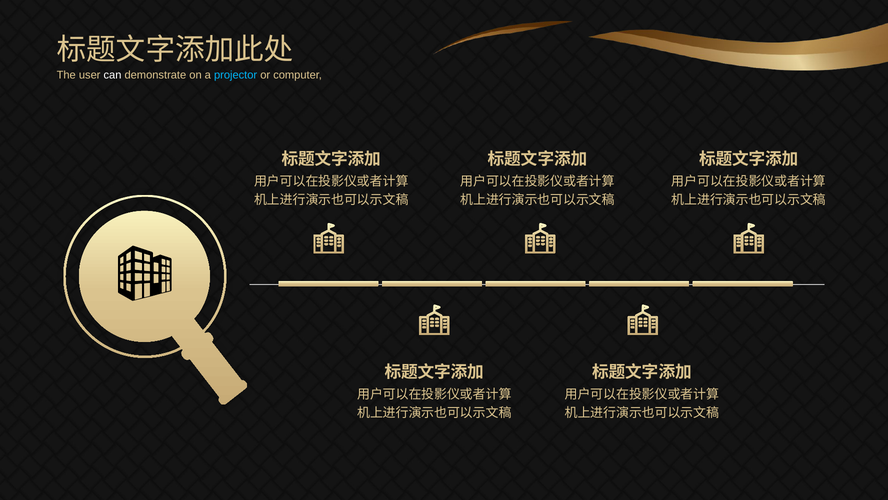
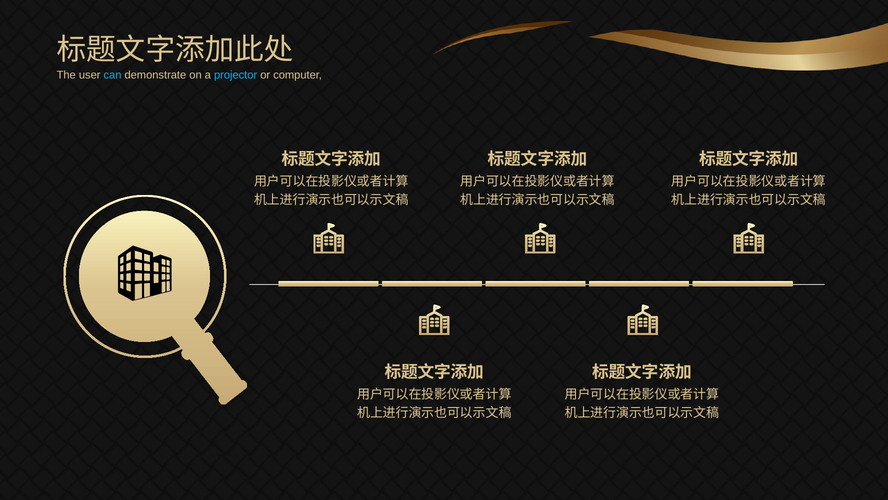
can colour: white -> light blue (113, 75)
